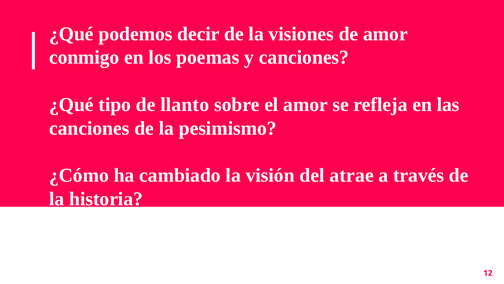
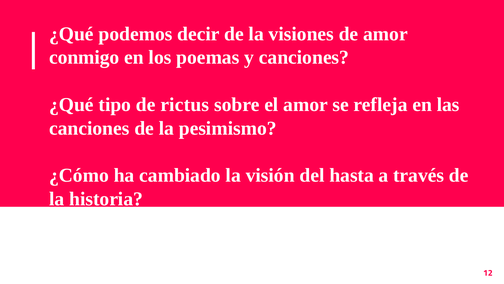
llanto: llanto -> rictus (185, 104)
atrae: atrae -> hasta (352, 175)
